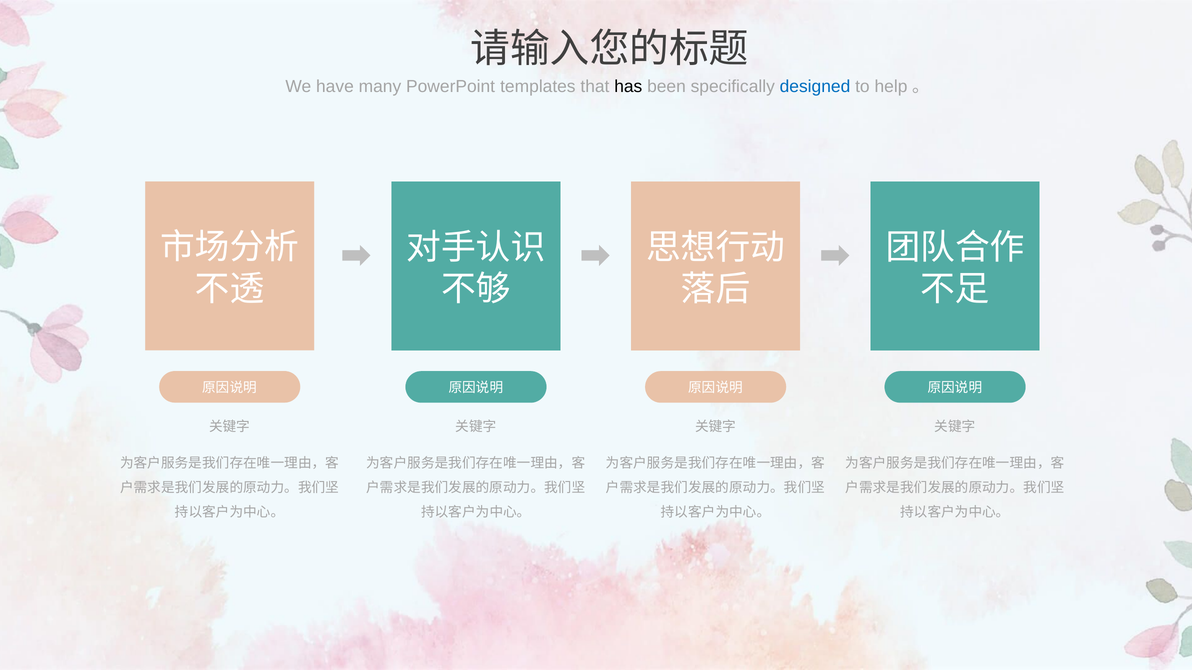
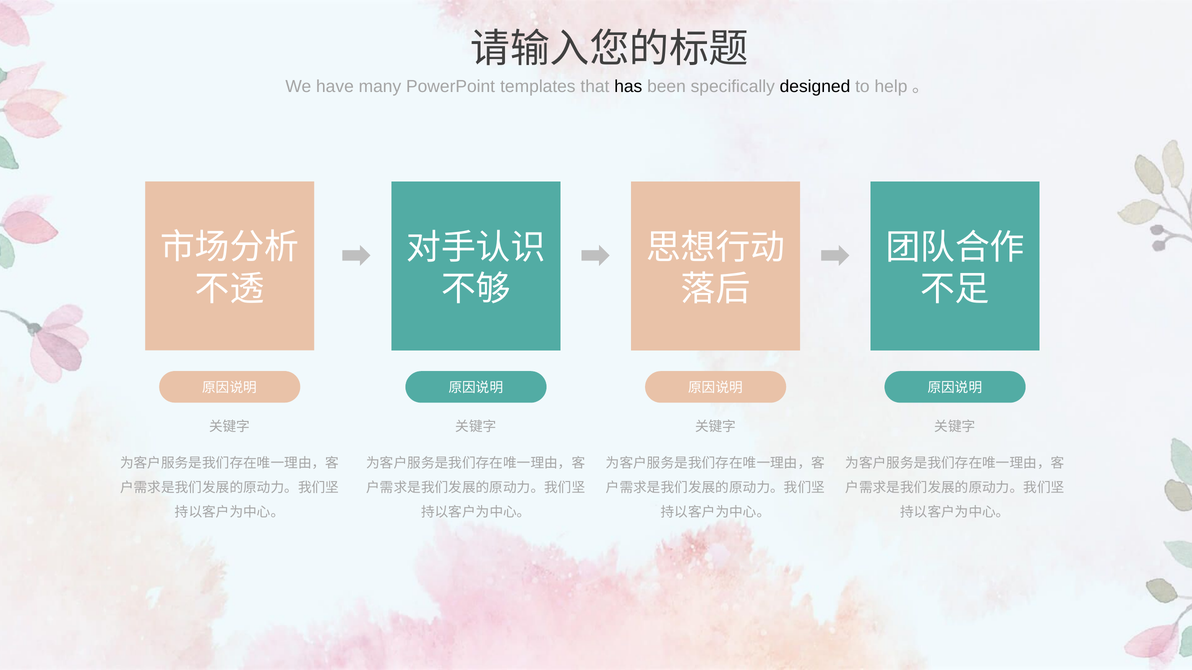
designed colour: blue -> black (815, 86)
